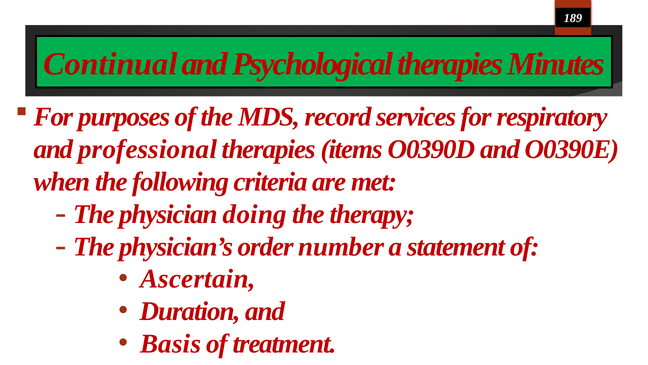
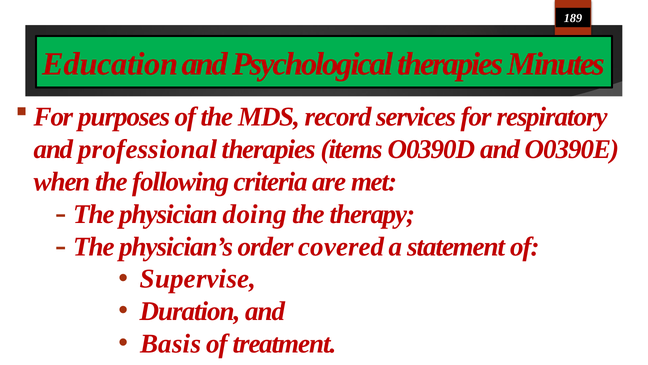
Continual: Continual -> Education (110, 64)
number: number -> covered (341, 246)
Ascertain: Ascertain -> Supervise (198, 279)
